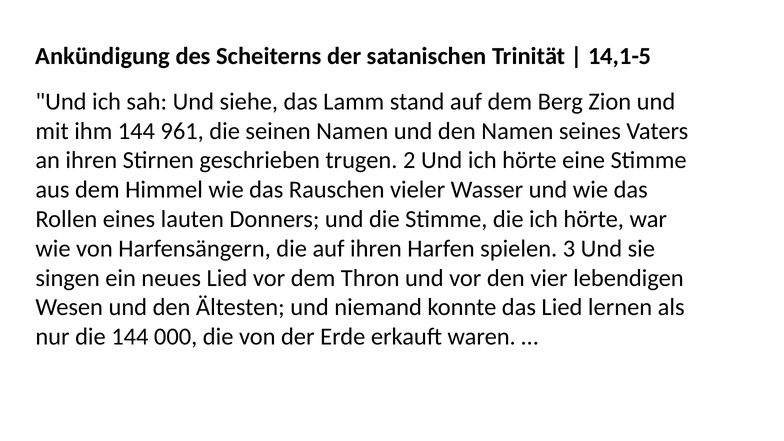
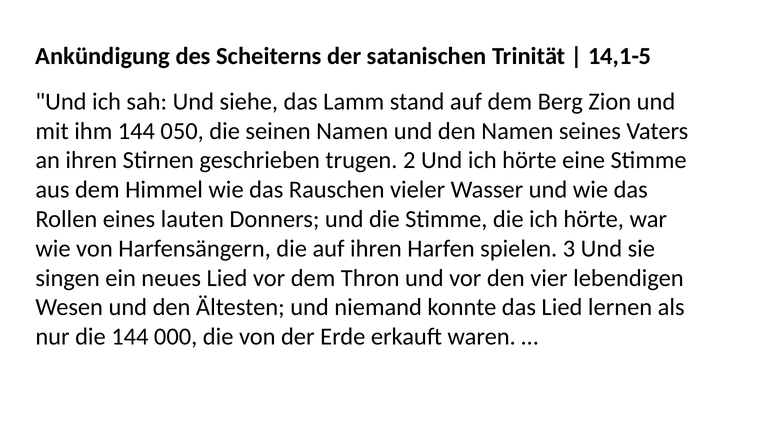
961: 961 -> 050 (182, 131)
